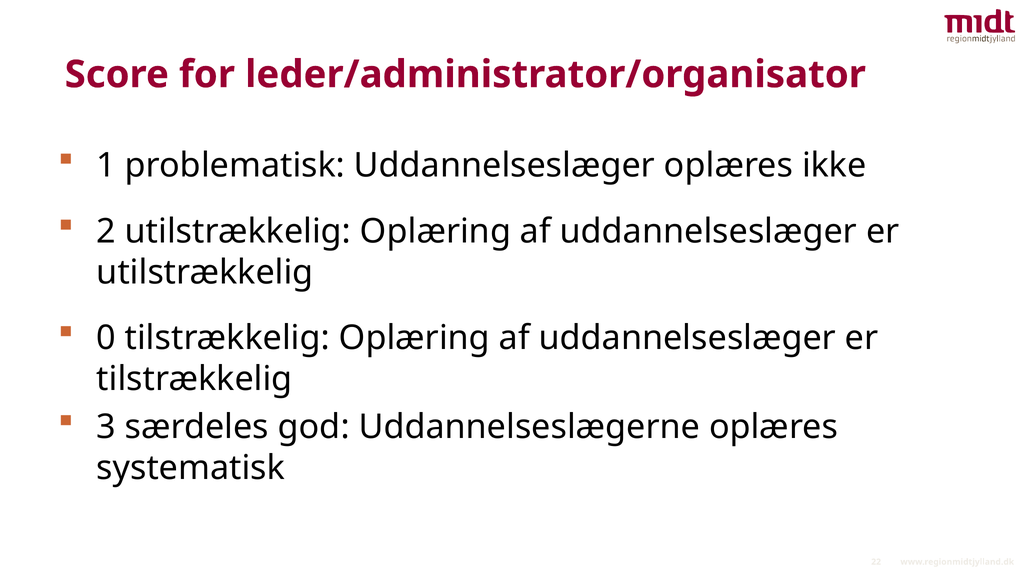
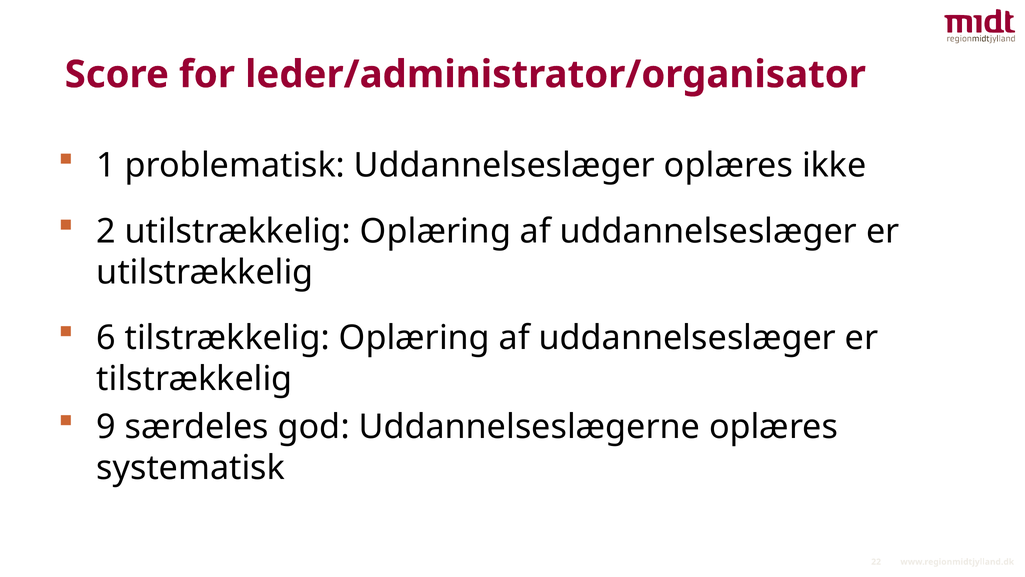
0: 0 -> 6 (106, 338)
3: 3 -> 9 (106, 427)
